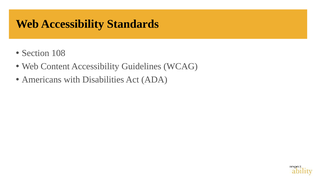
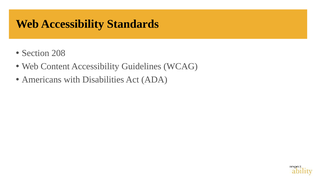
108: 108 -> 208 (58, 53)
